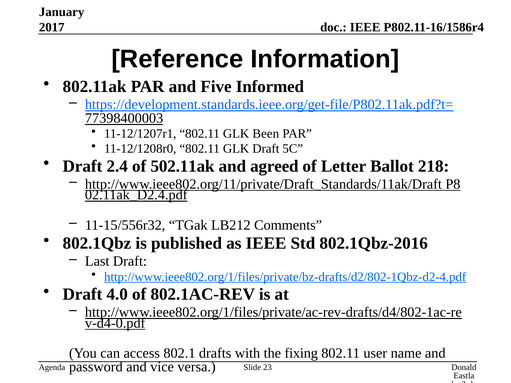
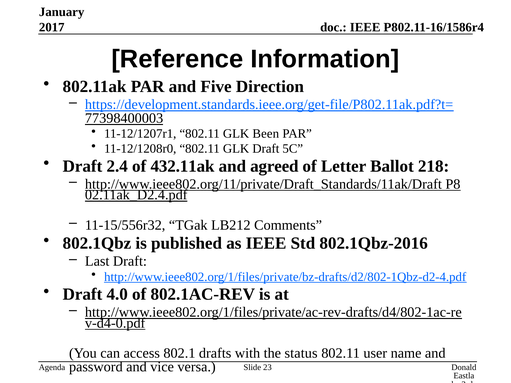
Informed: Informed -> Direction (270, 87)
502.11ak: 502.11ak -> 432.11ak (182, 166)
fixing: fixing -> status (301, 353)
